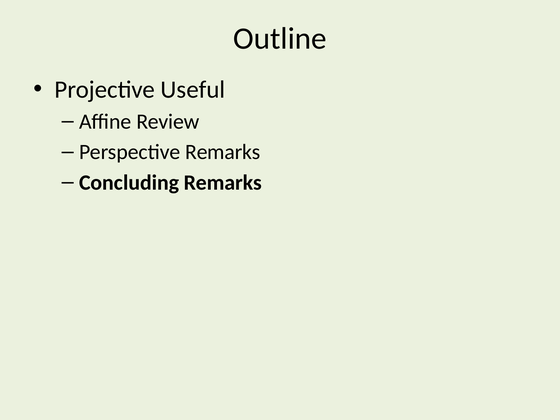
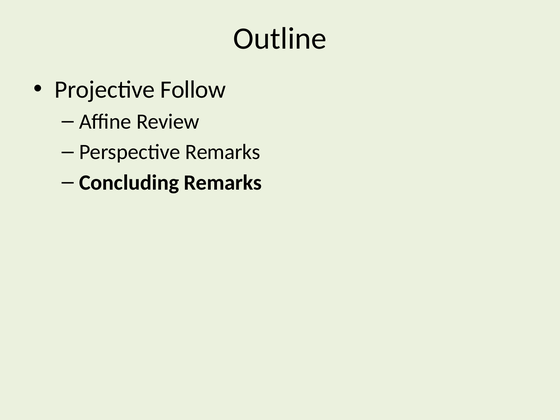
Useful: Useful -> Follow (193, 89)
